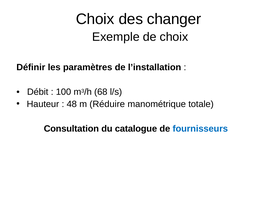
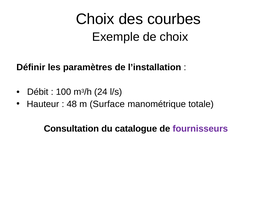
changer: changer -> courbes (174, 19)
68: 68 -> 24 (101, 92)
Réduire: Réduire -> Surface (107, 104)
fournisseurs colour: blue -> purple (200, 129)
